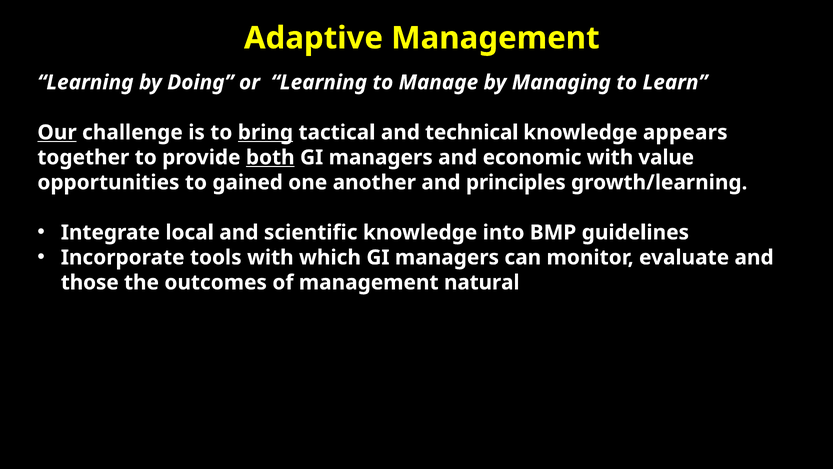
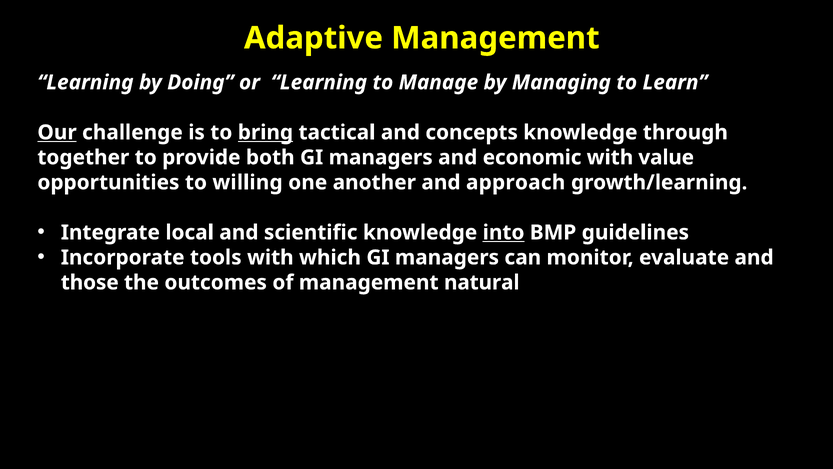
technical: technical -> concepts (472, 132)
appears: appears -> through (685, 132)
both underline: present -> none (270, 157)
gained: gained -> willing (248, 182)
principles: principles -> approach (516, 182)
into underline: none -> present (504, 232)
